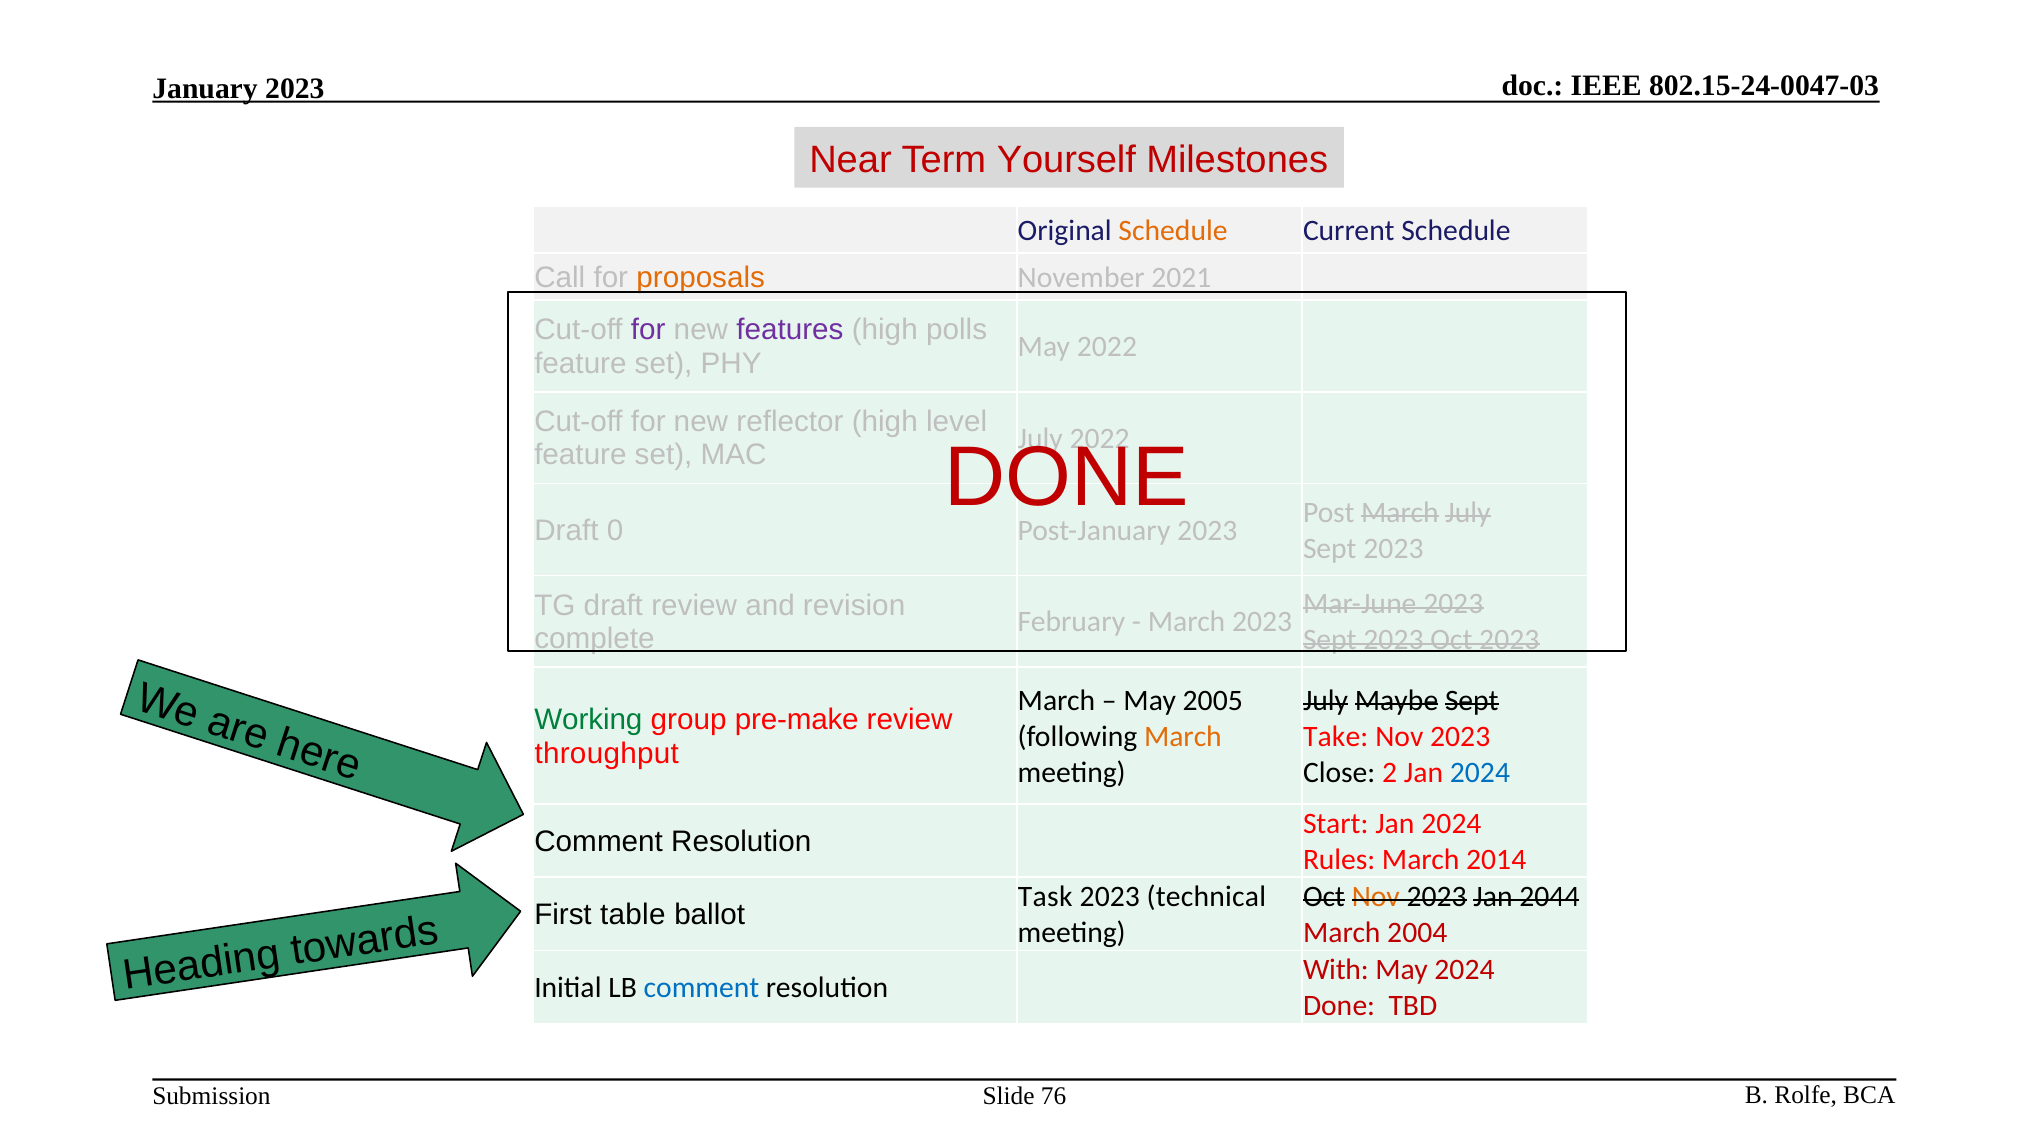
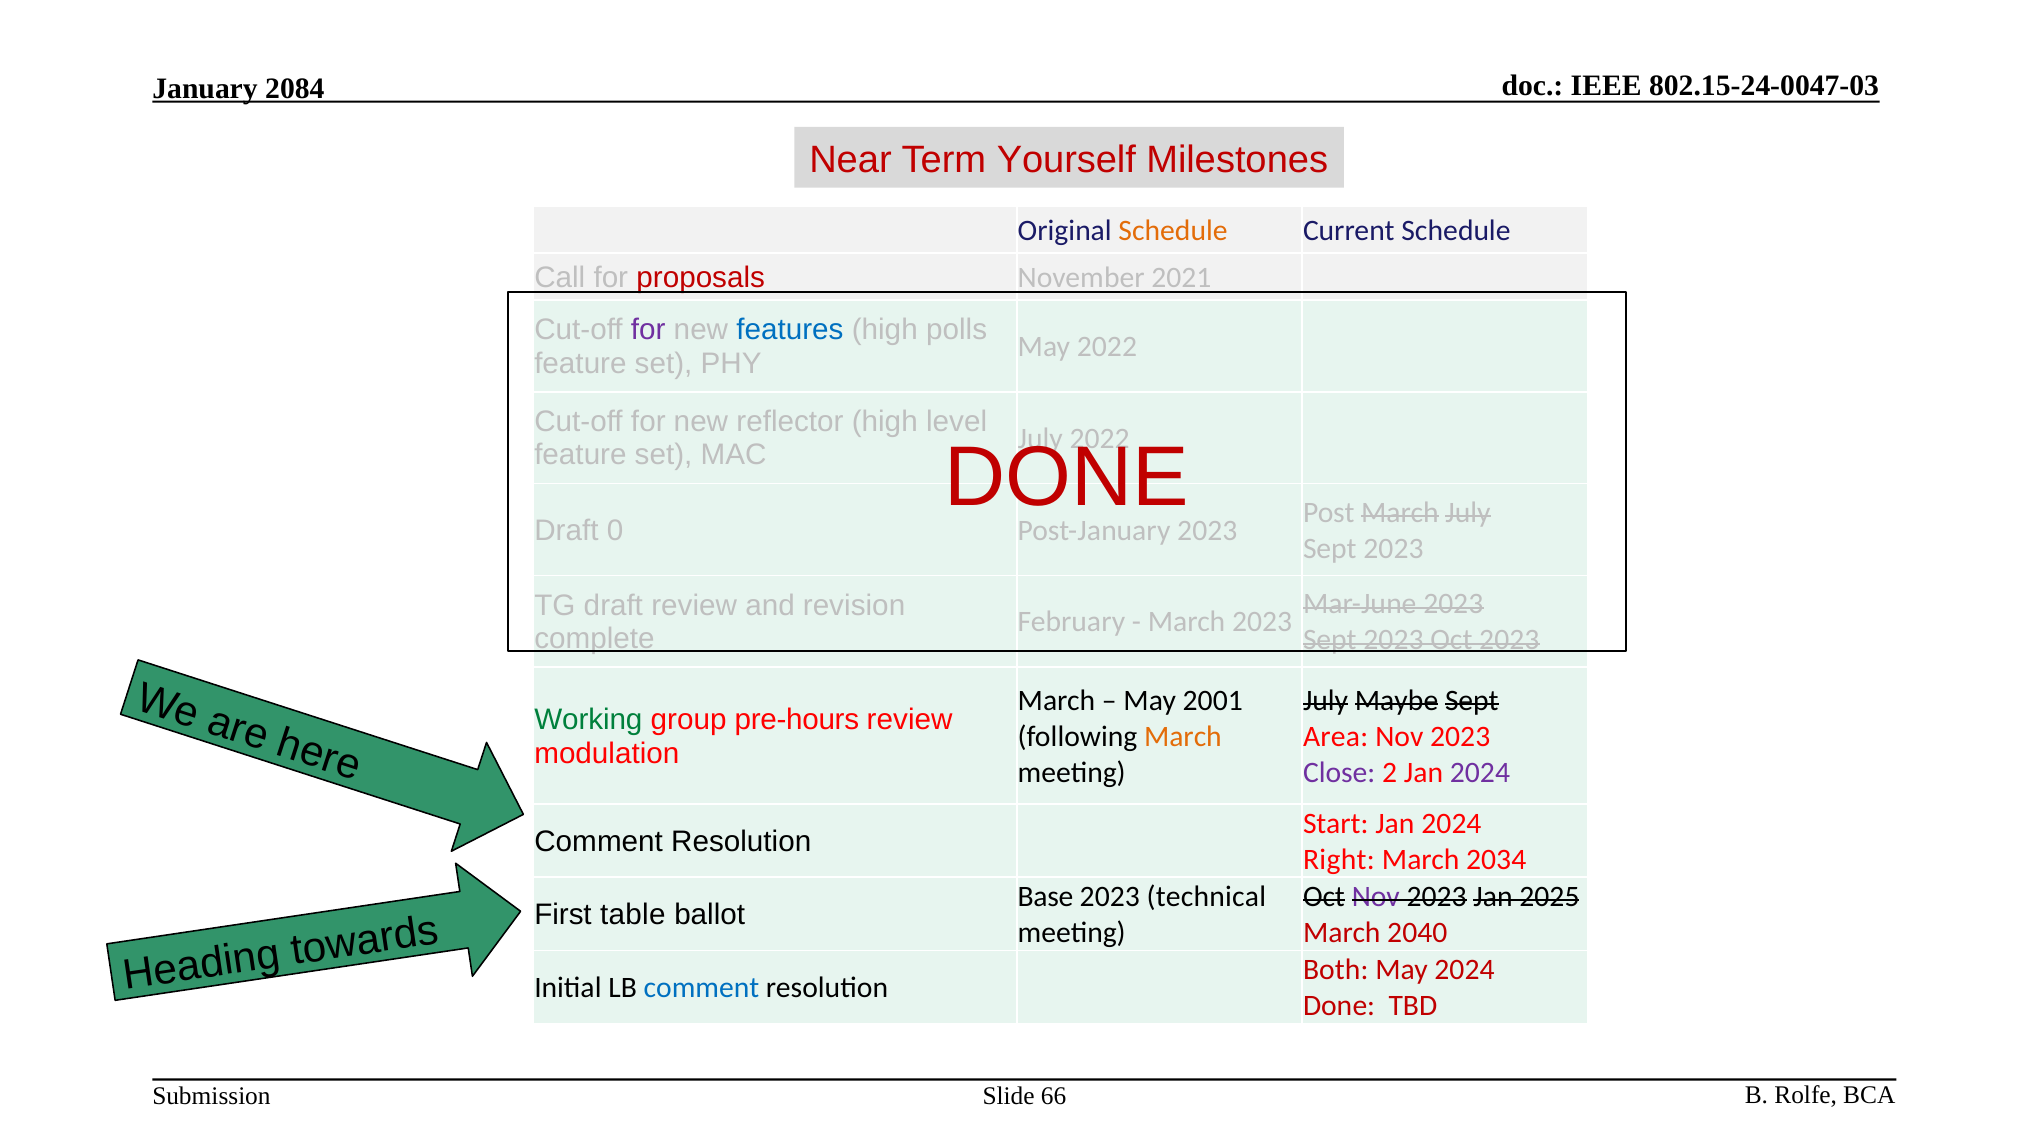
2023: 2023 -> 2084 (295, 89)
proposals colour: orange -> red (701, 277)
features colour: purple -> blue (790, 330)
2005: 2005 -> 2001 (1213, 701)
pre-make: pre-make -> pre-hours (797, 720)
Take: Take -> Area (1336, 737)
throughput: throughput -> modulation (607, 753)
Close colour: black -> purple (1339, 773)
2024 colour: blue -> purple (1480, 773)
Rules: Rules -> Right (1339, 860)
2014: 2014 -> 2034 (1496, 860)
Task: Task -> Base (1046, 897)
Nov colour: orange -> purple (1376, 897)
2044: 2044 -> 2025 (1549, 897)
2004: 2004 -> 2040 (1417, 933)
With: With -> Both (1336, 970)
76: 76 -> 66 (1054, 1096)
